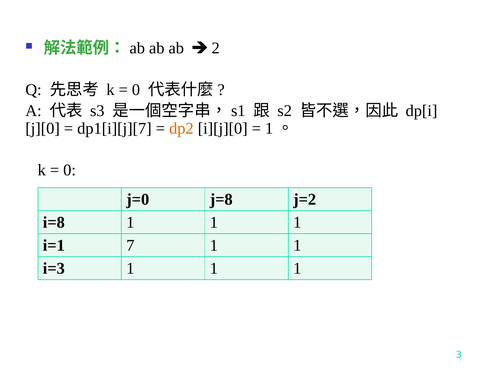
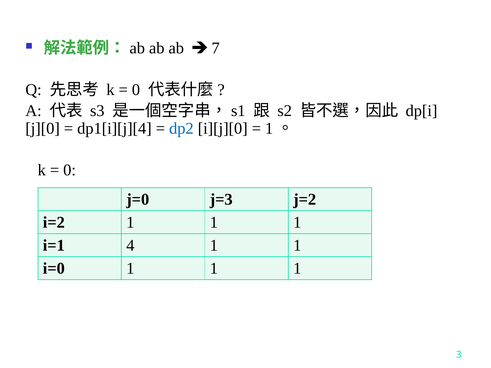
2: 2 -> 7 (216, 48)
dp1[i][j][7: dp1[i][j][7 -> dp1[i][j][4 (114, 129)
dp2 colour: orange -> blue (181, 129)
j=8: j=8 -> j=3 (221, 199)
i=8: i=8 -> i=2 (54, 222)
7: 7 -> 4 (130, 245)
i=3: i=3 -> i=0 (54, 268)
